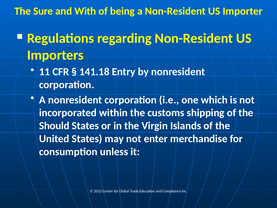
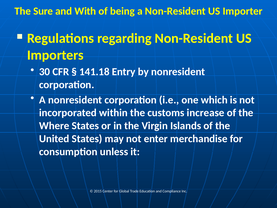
11: 11 -> 30 (45, 72)
shipping: shipping -> increase (206, 113)
Should: Should -> Where (54, 126)
